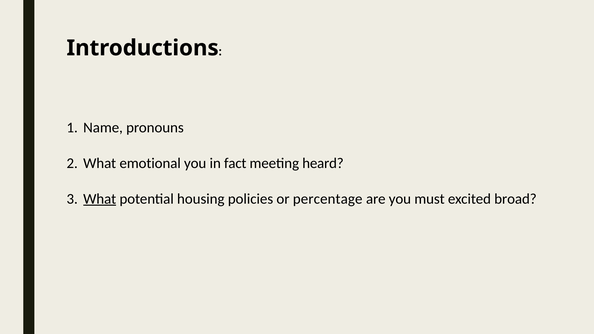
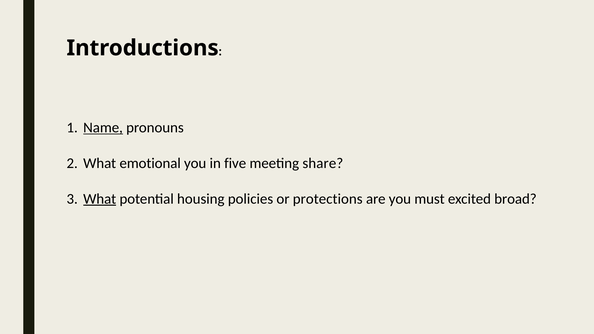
Name underline: none -> present (103, 128)
fact: fact -> five (235, 163)
heard: heard -> share (323, 163)
percentage: percentage -> protections (328, 199)
